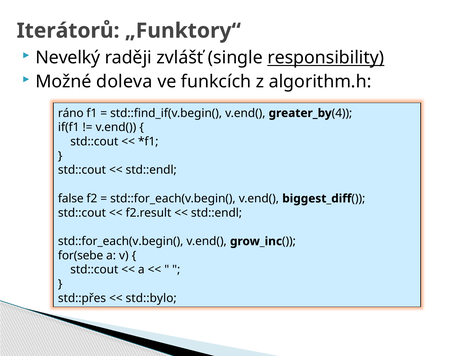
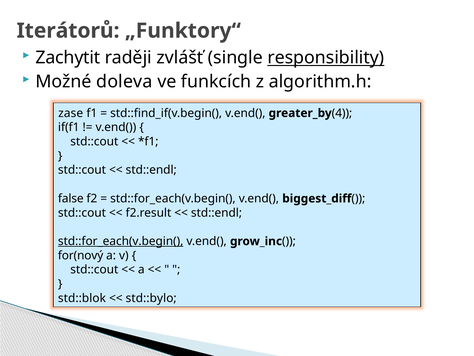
Nevelký: Nevelký -> Zachytit (68, 58)
ráno: ráno -> zase (71, 113)
std::for_each(v.begin( underline: none -> present (121, 241)
for(sebe: for(sebe -> for(nový (81, 255)
std::přes: std::přes -> std::blok (82, 298)
